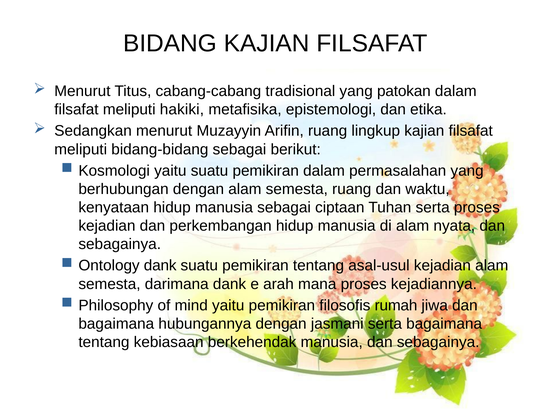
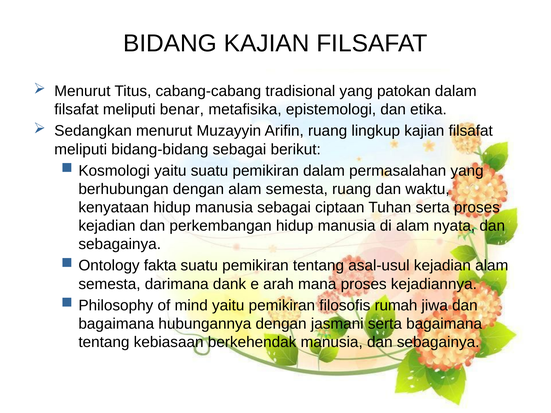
hakiki: hakiki -> benar (182, 110)
Ontology dank: dank -> fakta (160, 266)
